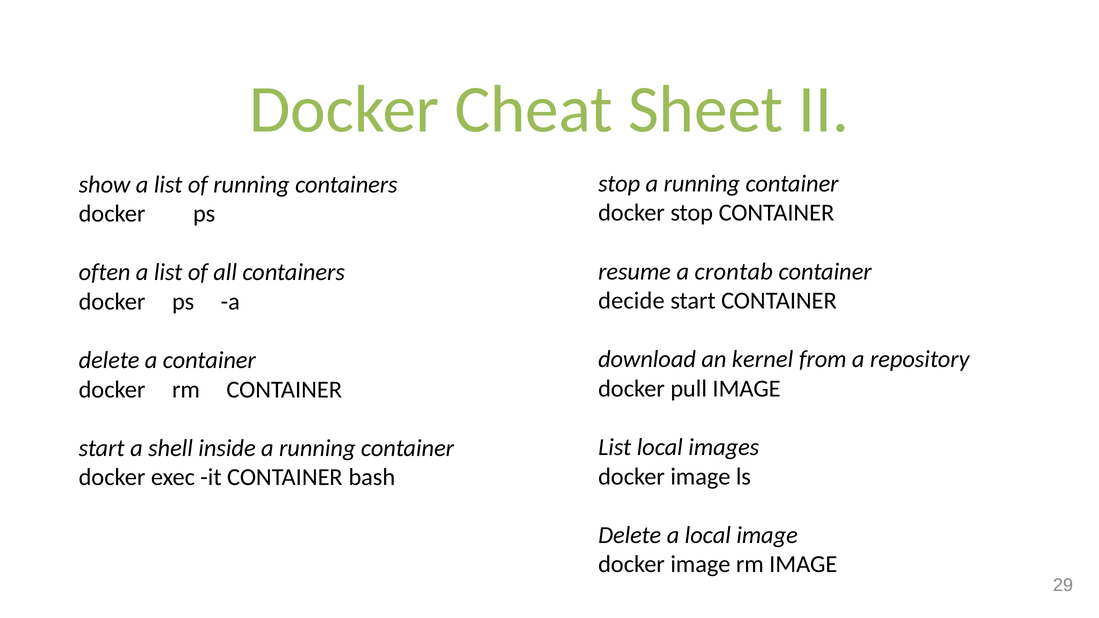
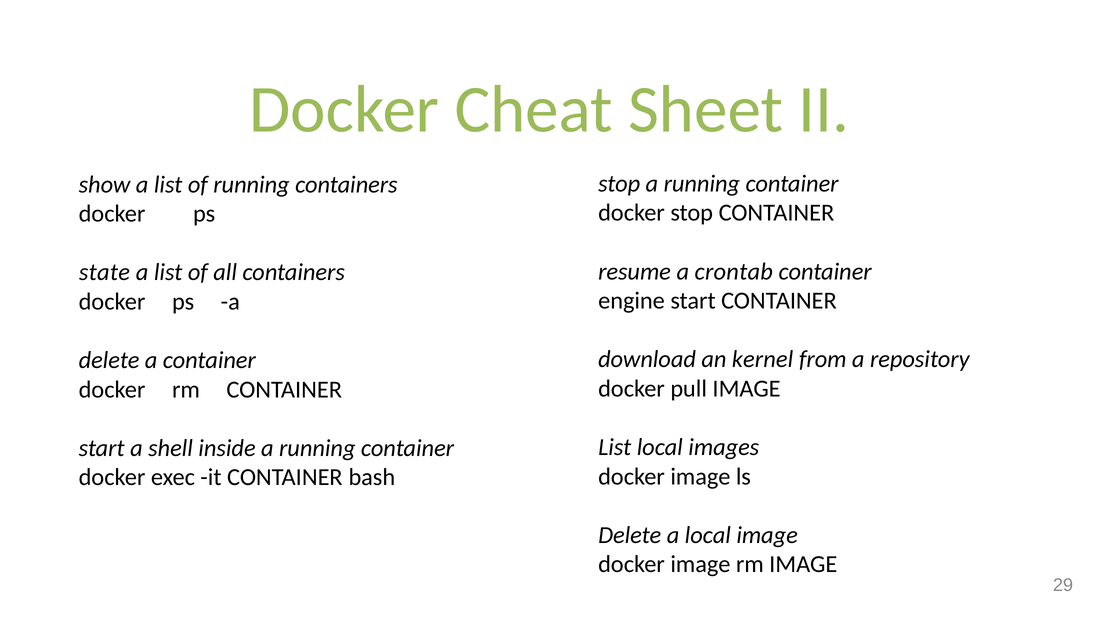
often: often -> state (104, 273)
decide: decide -> engine (632, 301)
